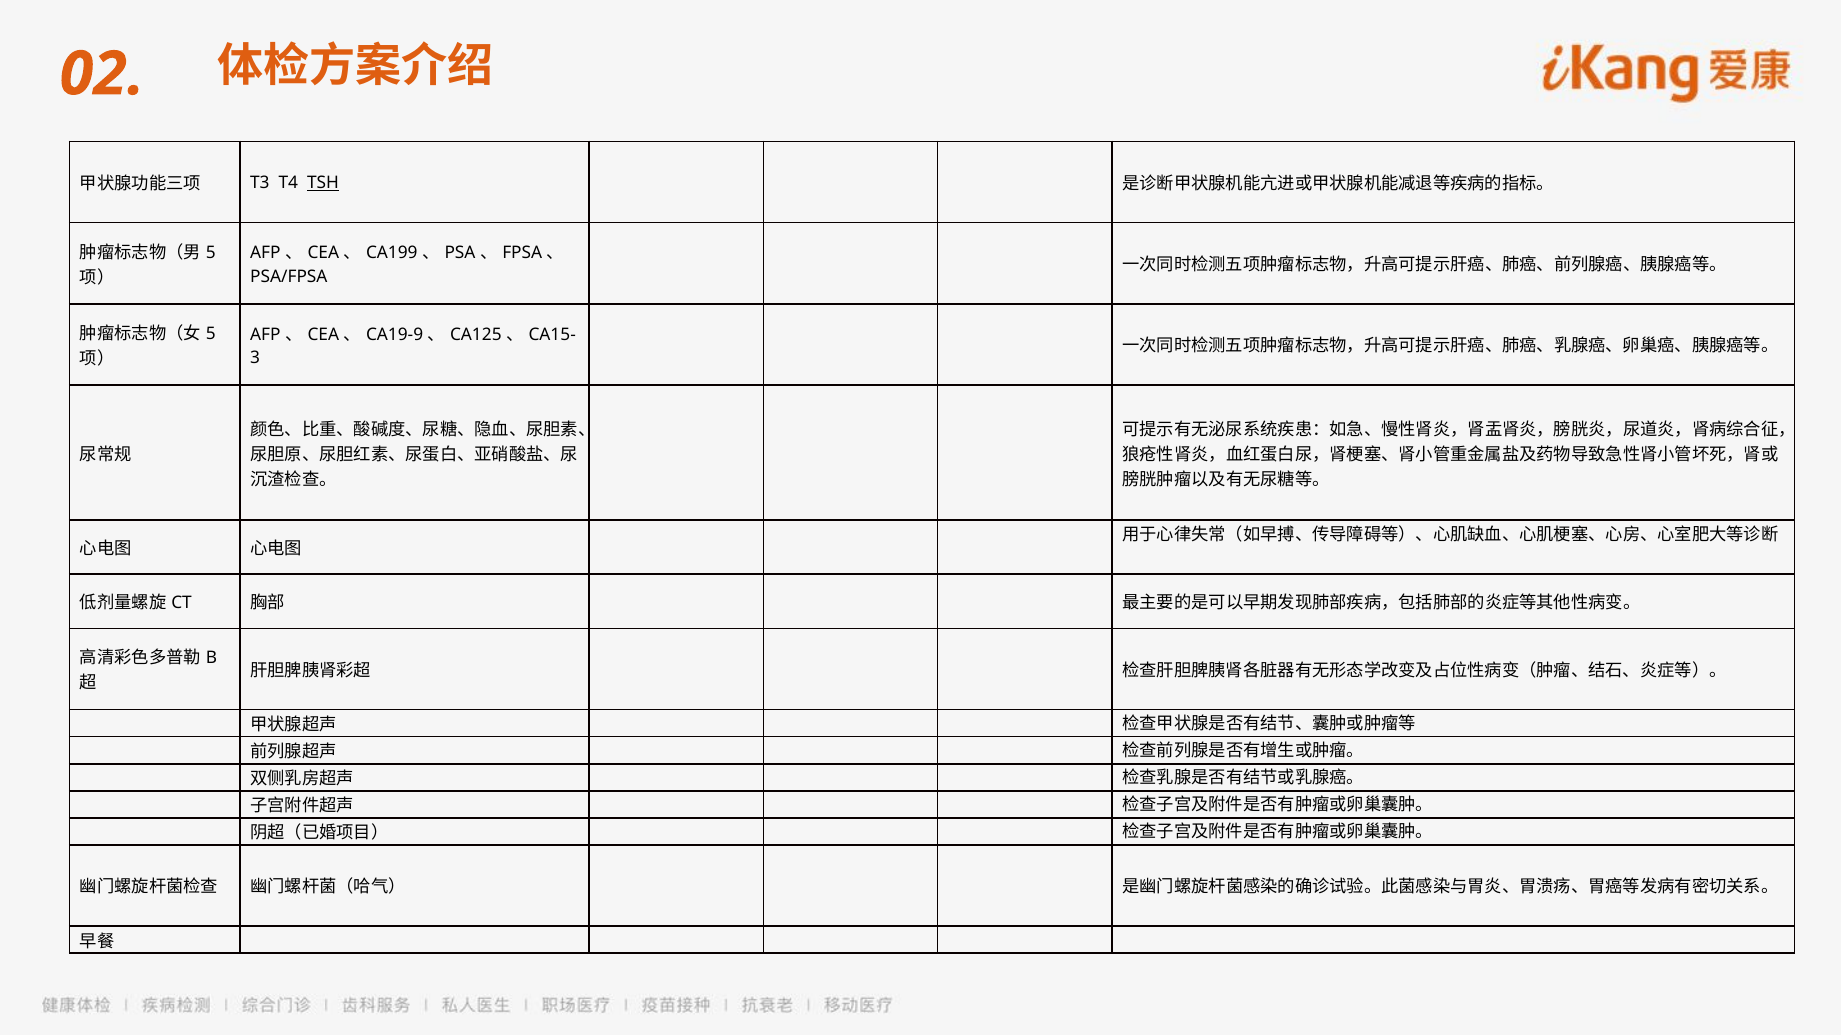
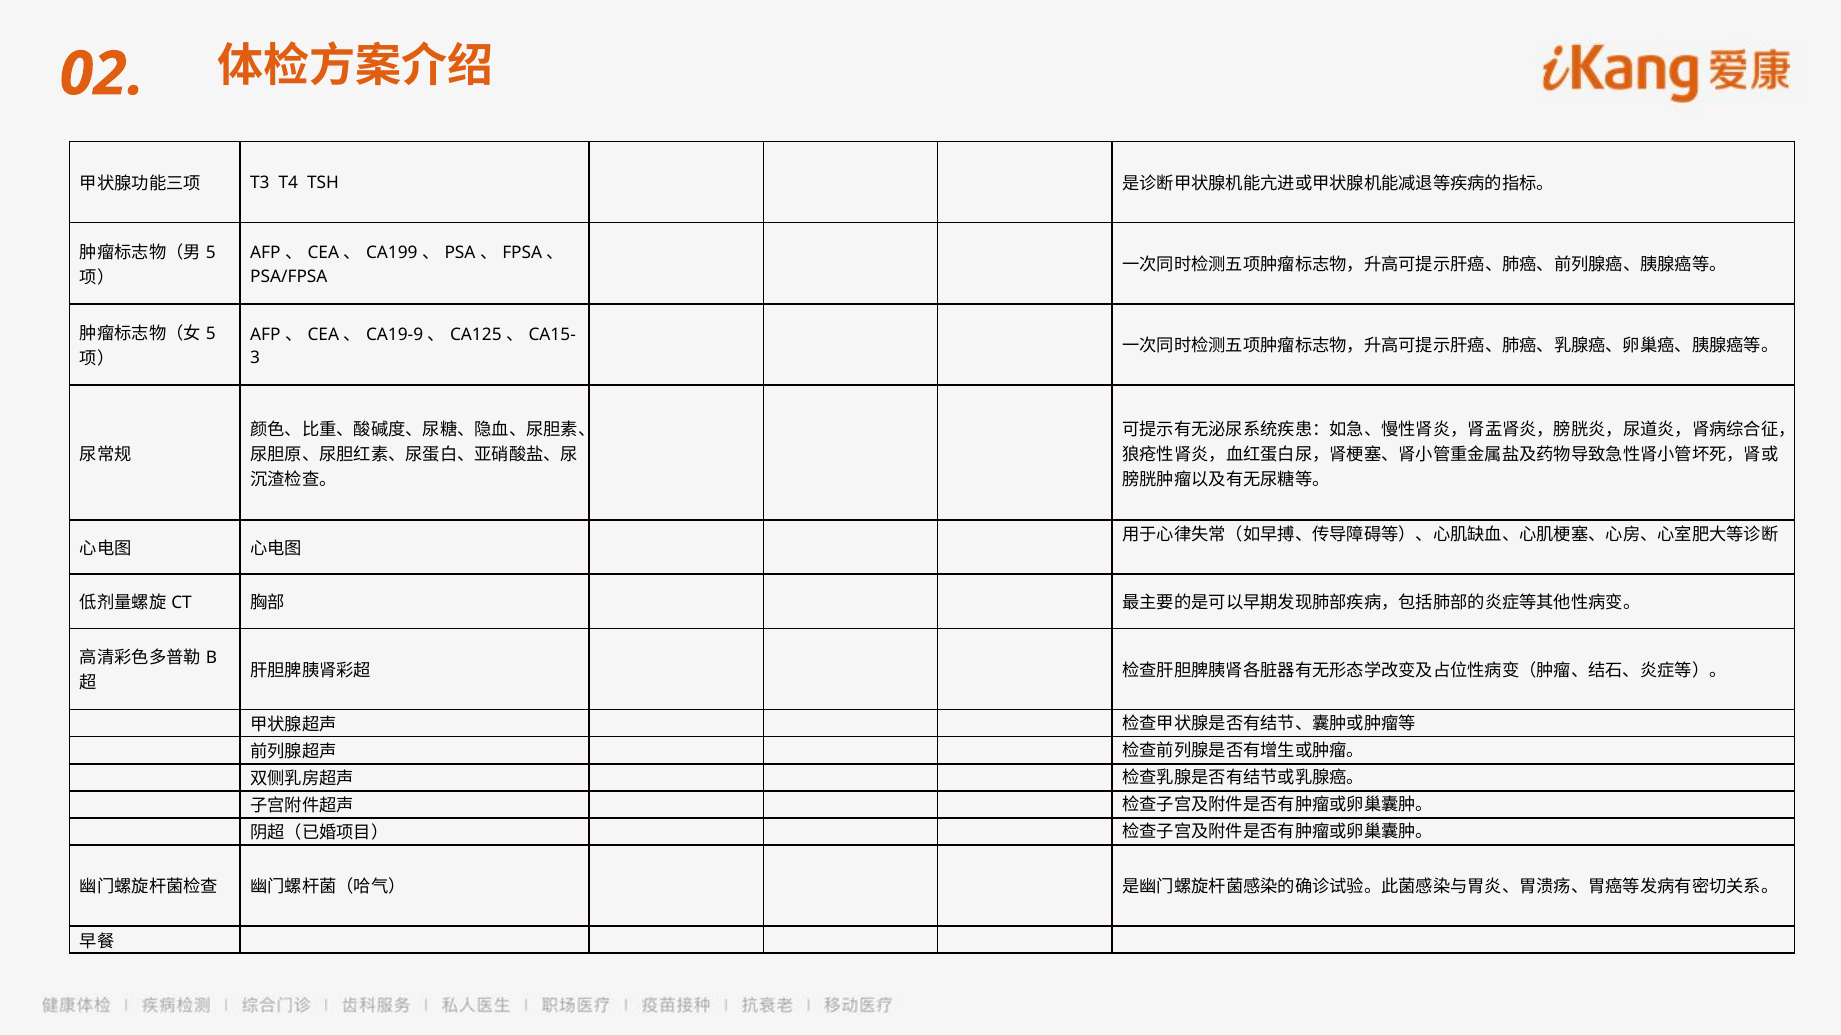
TSH underline: present -> none (323, 183)
